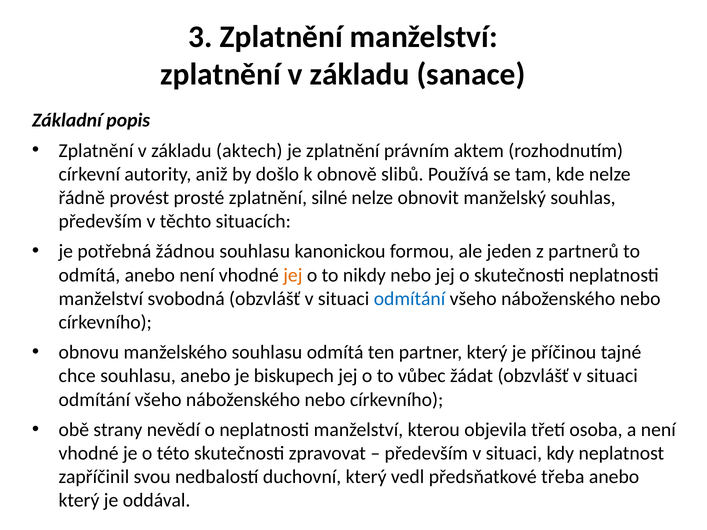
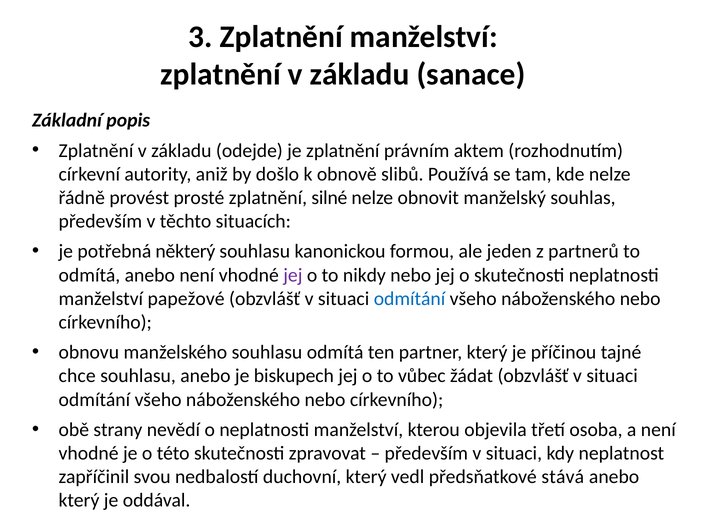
aktech: aktech -> odejde (249, 151)
žádnou: žádnou -> některý (185, 252)
jej colour: orange -> purple (293, 275)
svobodná: svobodná -> papežové (186, 299)
třeba: třeba -> stává (563, 477)
